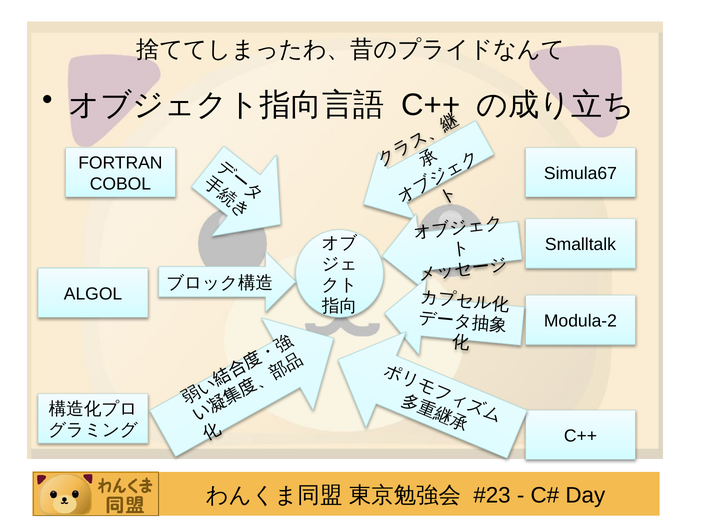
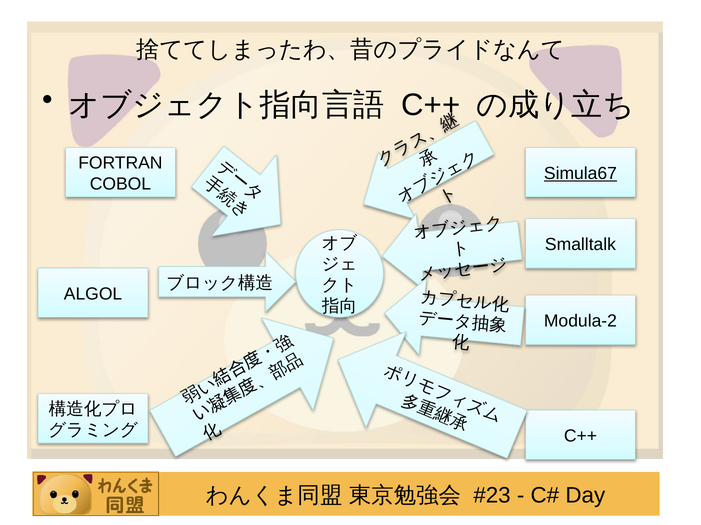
Simula67 underline: none -> present (580, 174)
